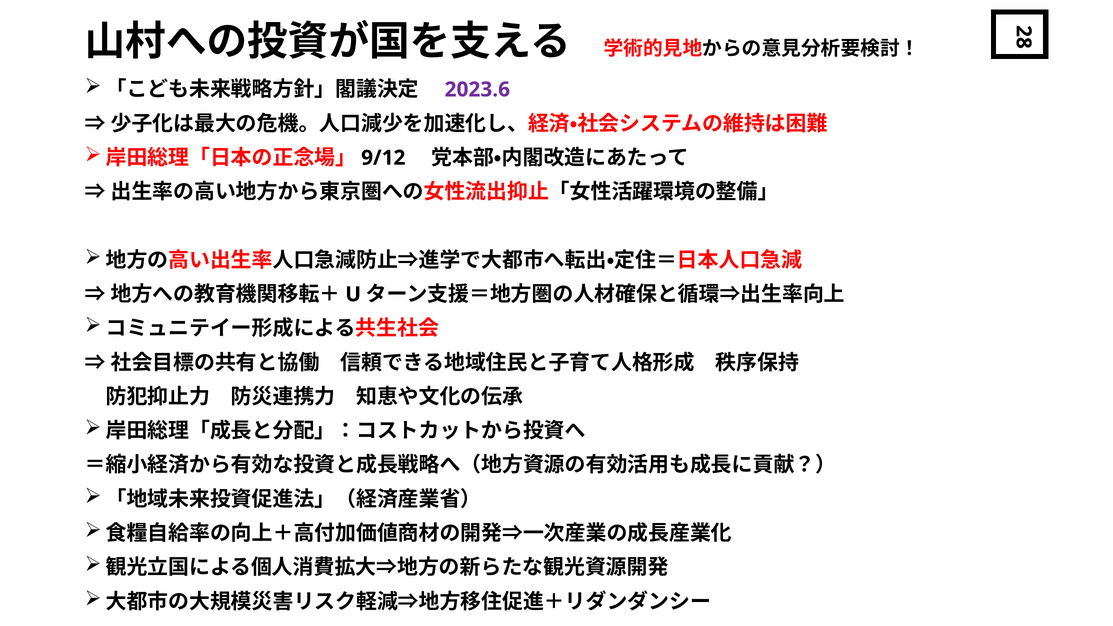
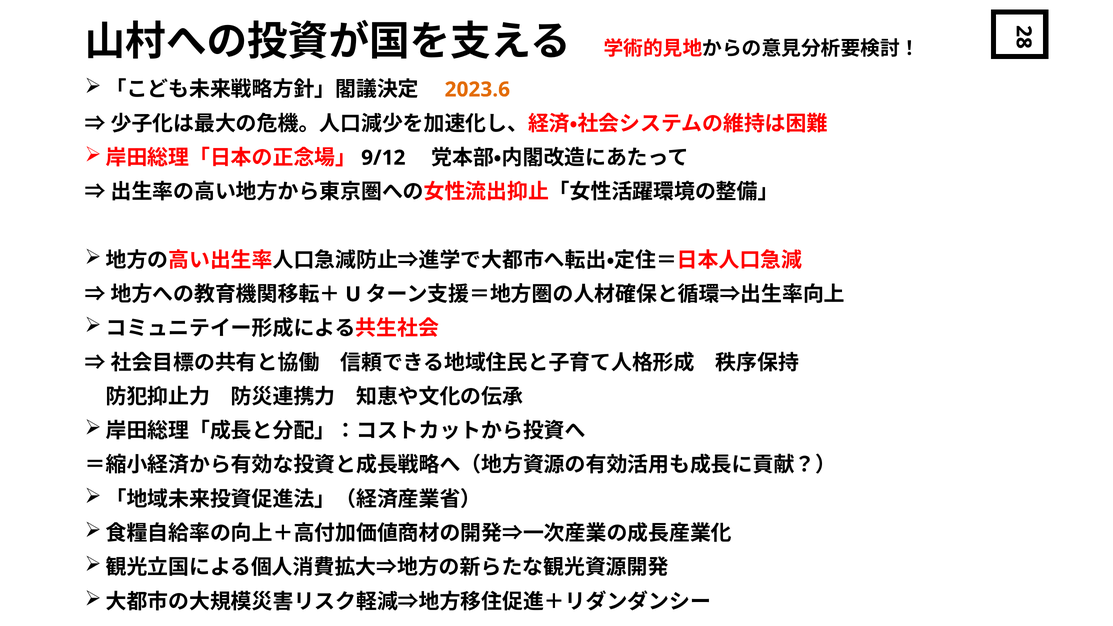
2023.6 colour: purple -> orange (477, 90)
